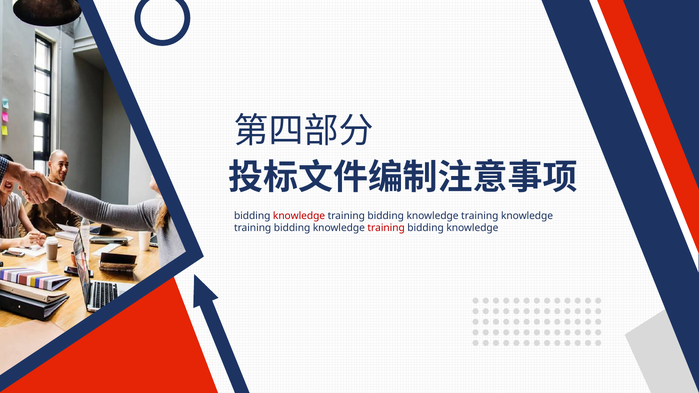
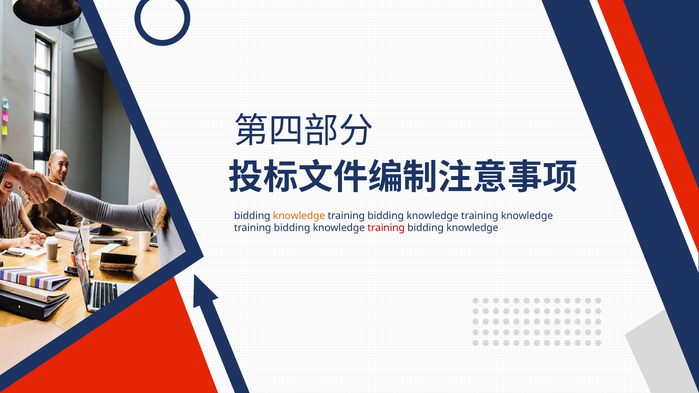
knowledge colour: red -> orange (299, 216)
